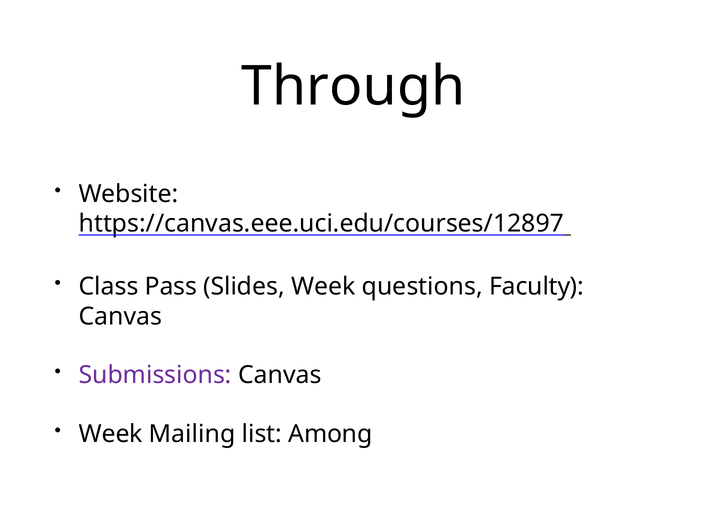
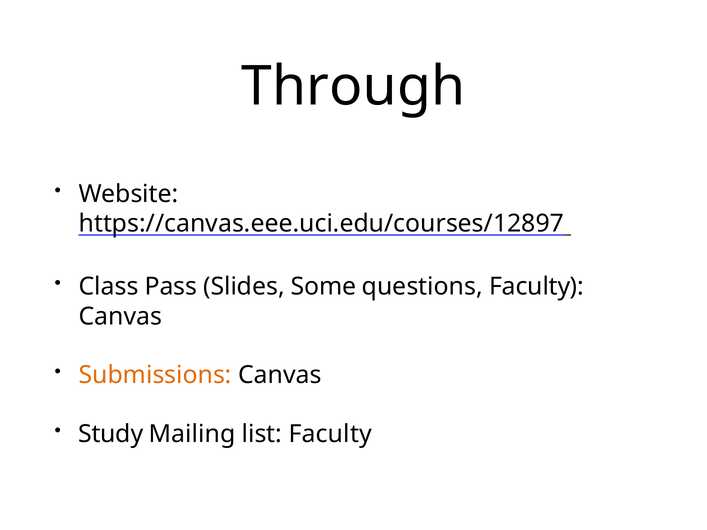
Slides Week: Week -> Some (323, 287)
Submissions colour: purple -> orange (155, 375)
Week: Week -> Study (111, 434)
list Among: Among -> Faculty (330, 434)
